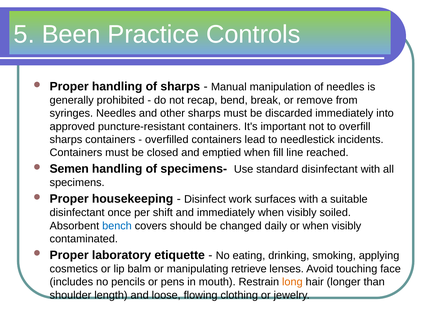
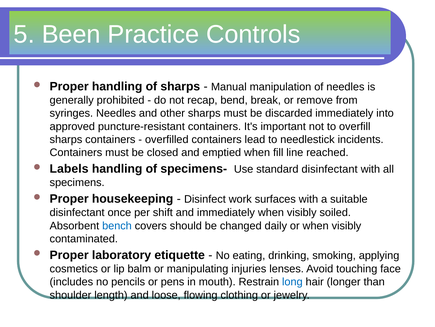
Semen: Semen -> Labels (69, 169)
retrieve: retrieve -> injuries (249, 268)
long colour: orange -> blue (292, 281)
